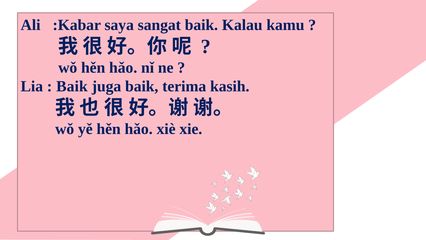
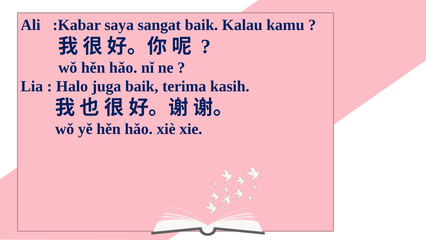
Baik: Baik -> Halo (72, 86)
